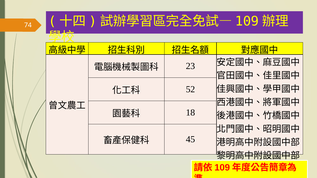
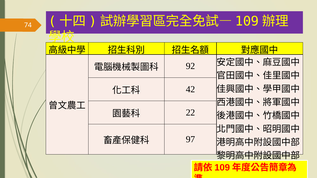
23: 23 -> 92 (190, 66)
52: 52 -> 42 (190, 90)
18: 18 -> 22 (190, 113)
45: 45 -> 97 (190, 140)
